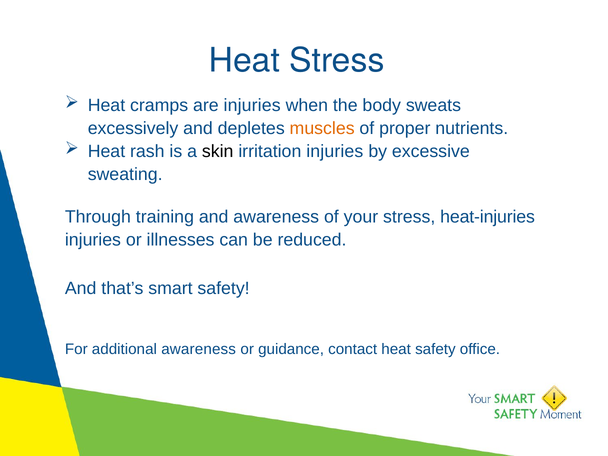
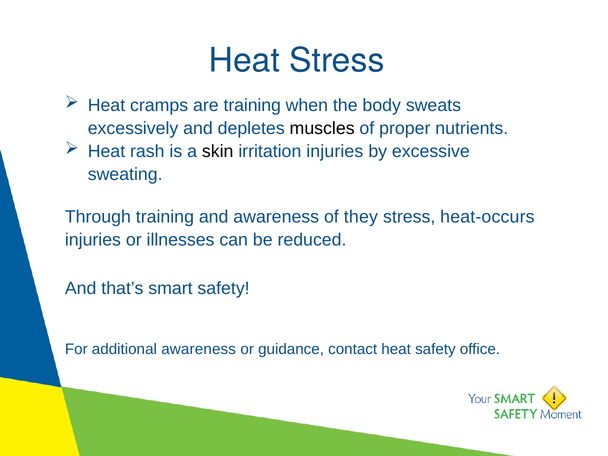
are injuries: injuries -> training (252, 105)
muscles colour: orange -> black (322, 128)
your: your -> they (361, 217)
heat-injuries: heat-injuries -> heat-occurs (487, 217)
